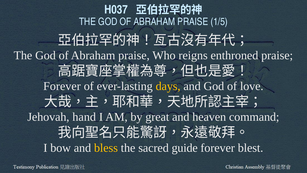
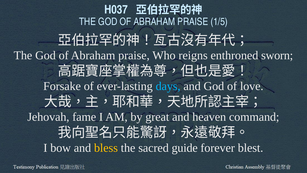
enthroned praise: praise -> sworn (277, 55)
Forever: Forever -> Forsake (62, 86)
days colour: yellow -> light blue (168, 86)
hand: hand -> fame (84, 117)
